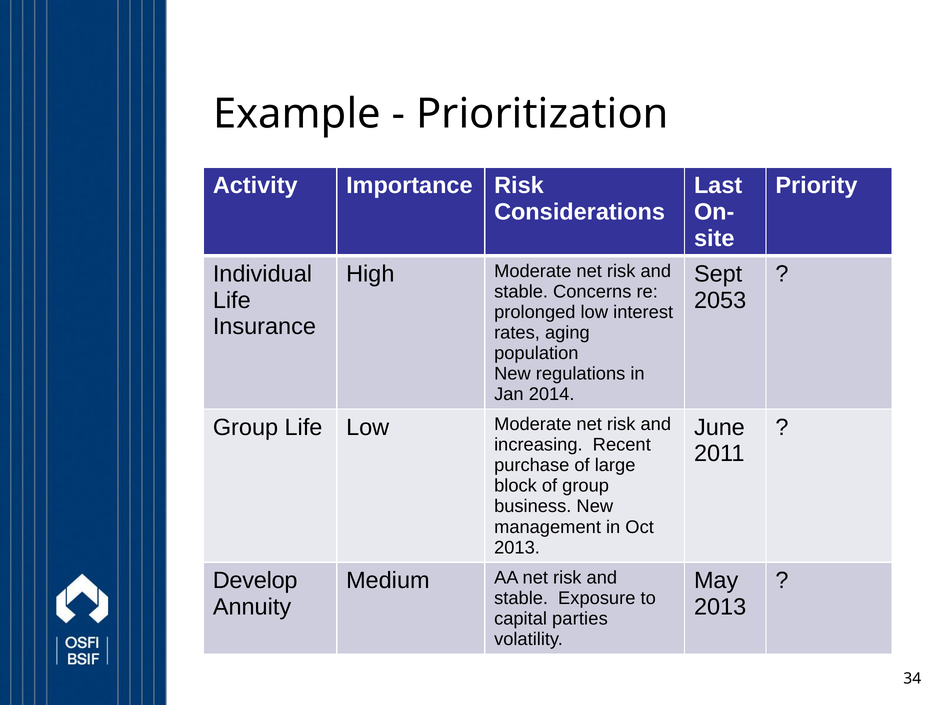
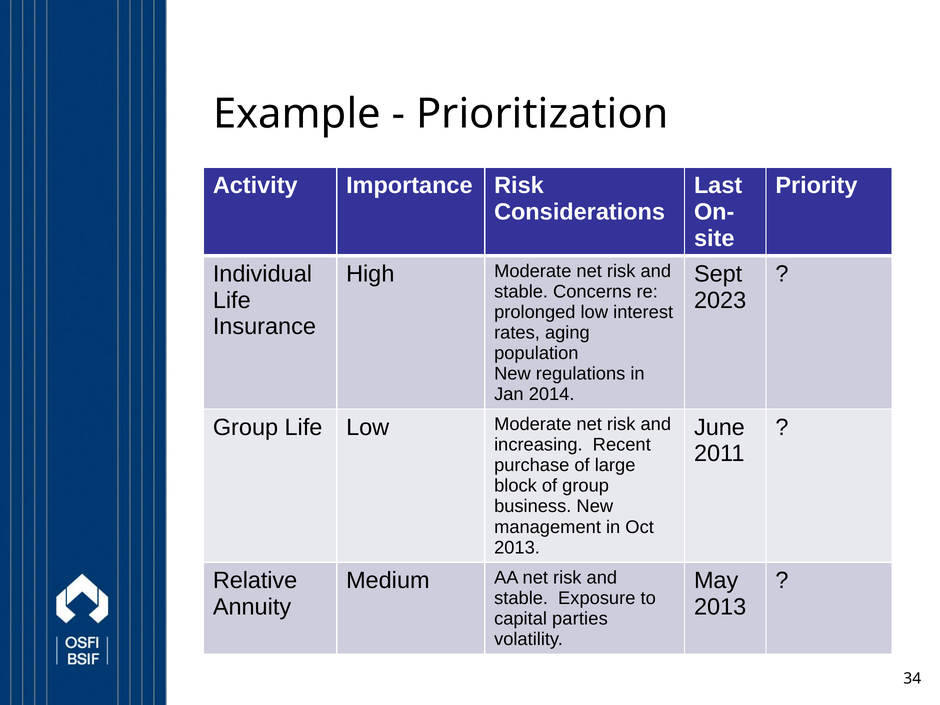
2053: 2053 -> 2023 (720, 300)
Develop: Develop -> Relative (255, 580)
